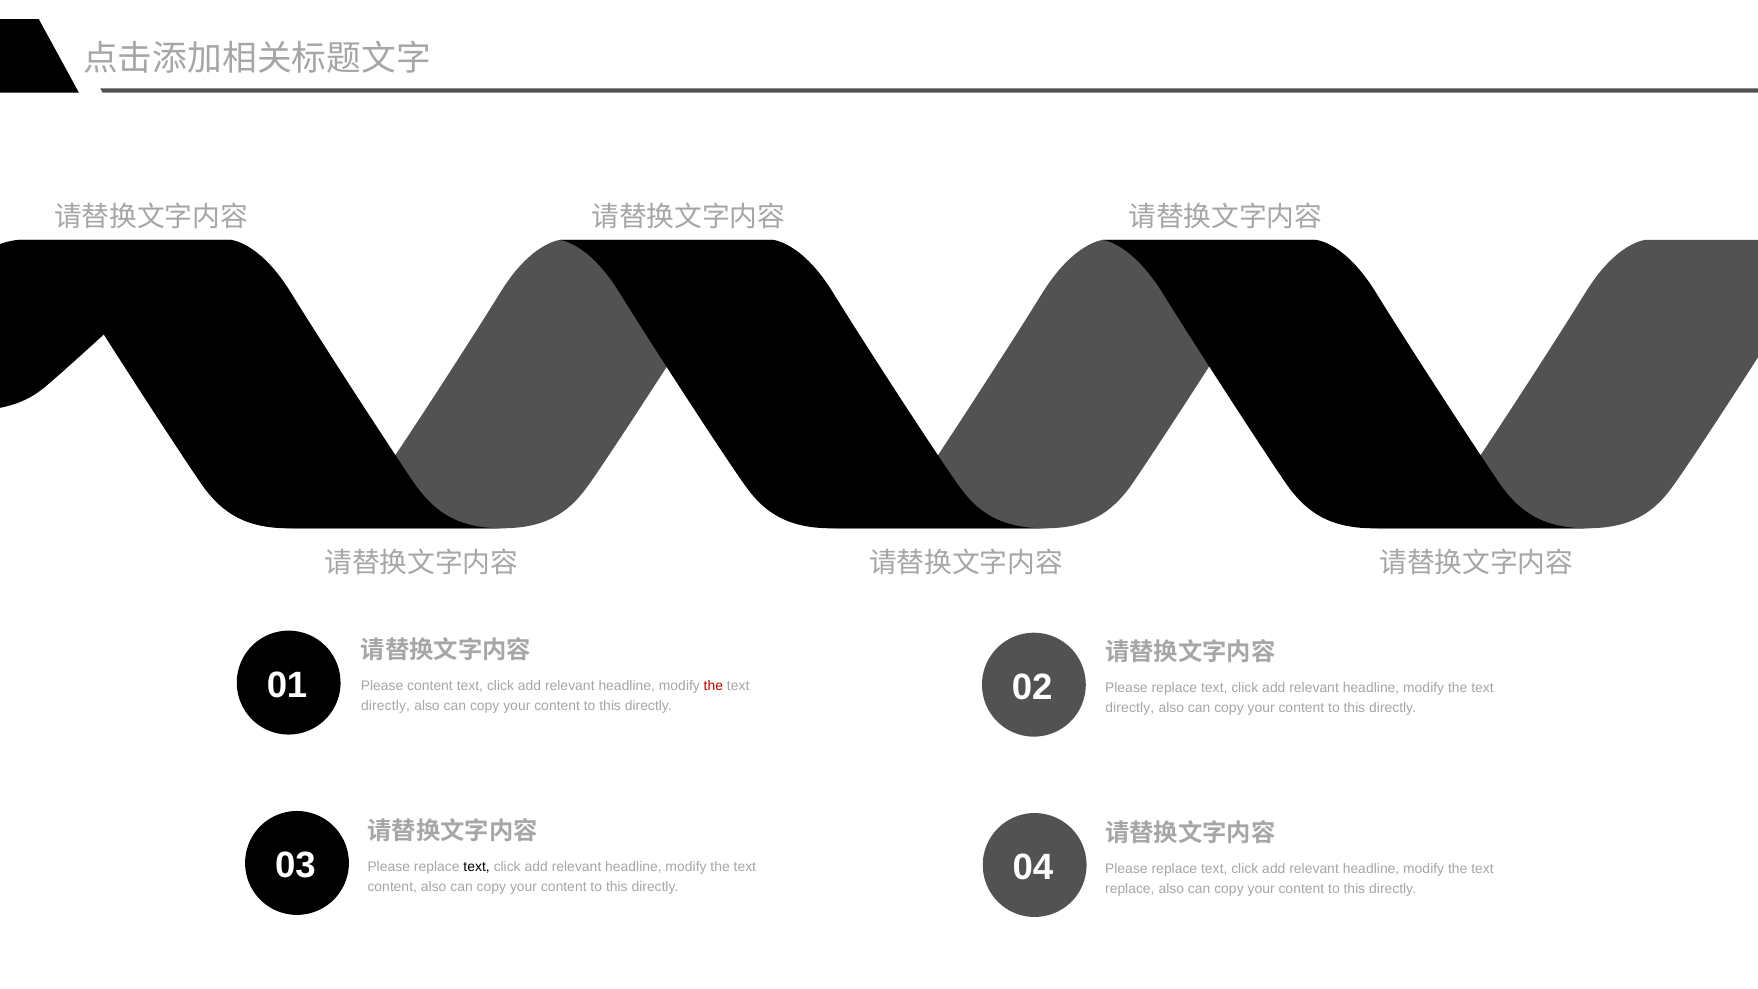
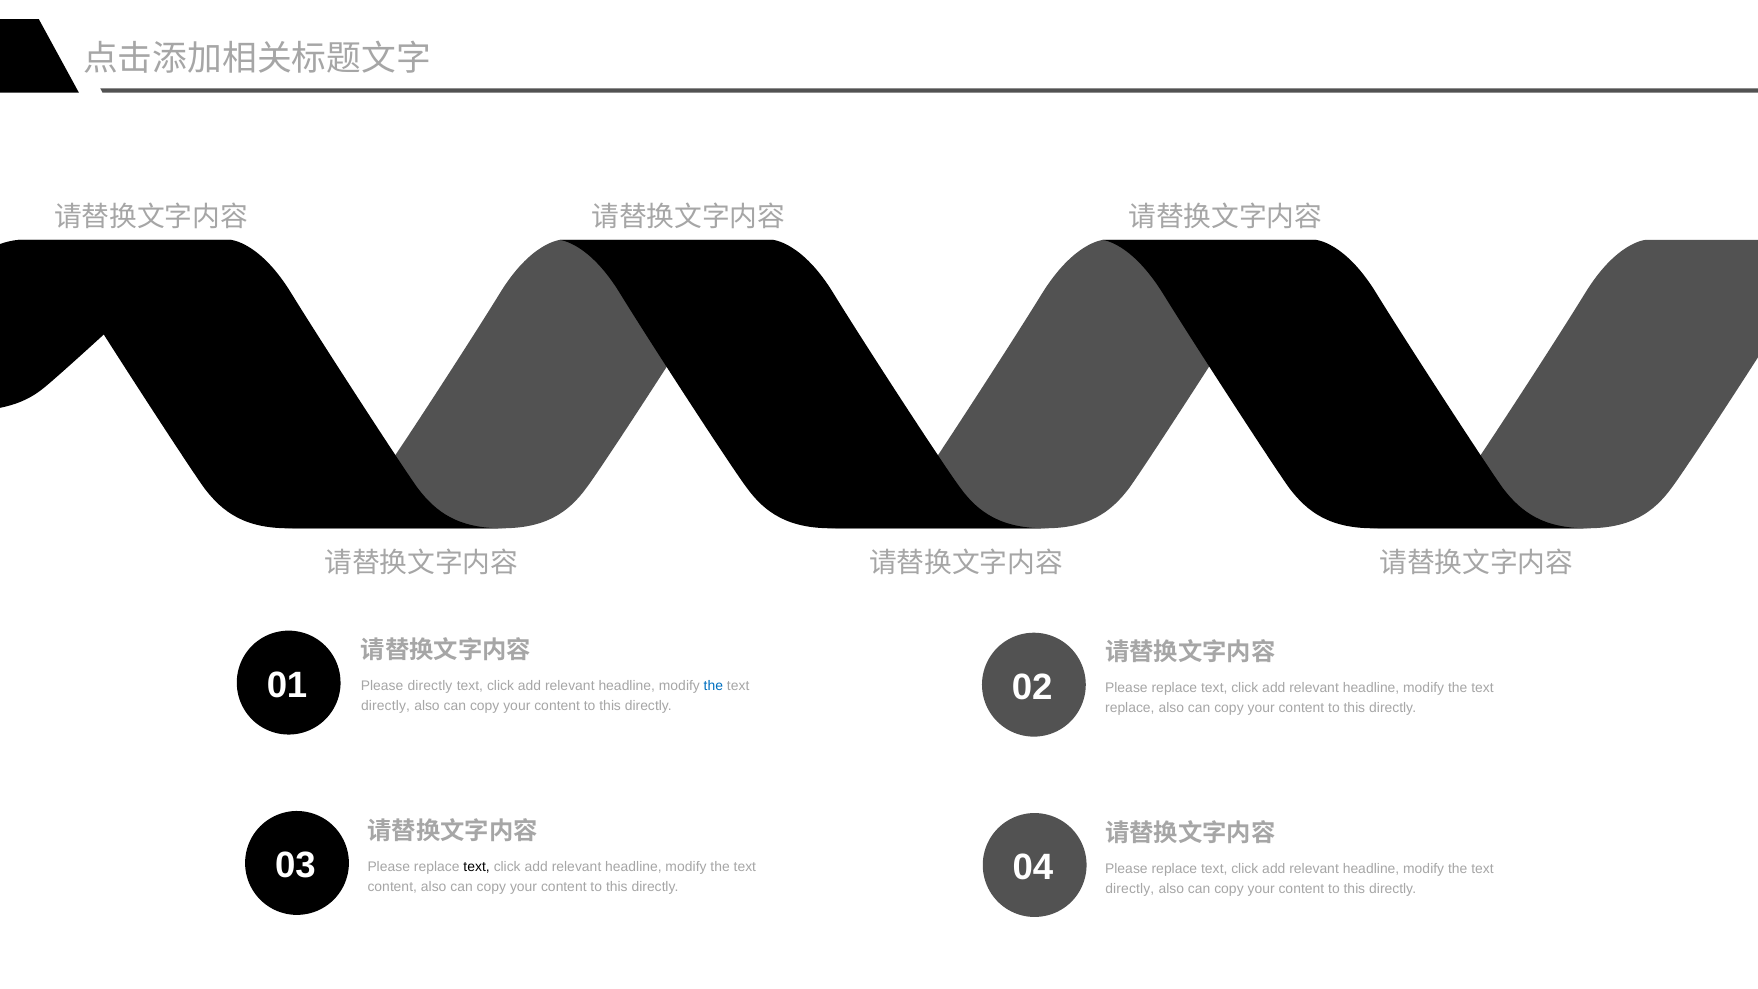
Please content: content -> directly (430, 686)
the colour: red -> blue (713, 686)
directly: directly -> replace (1130, 708)
replace: replace -> directly (1130, 888)
